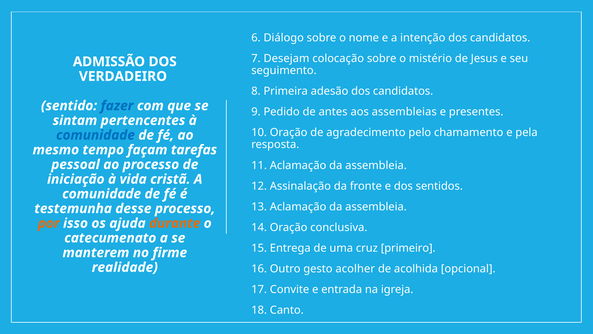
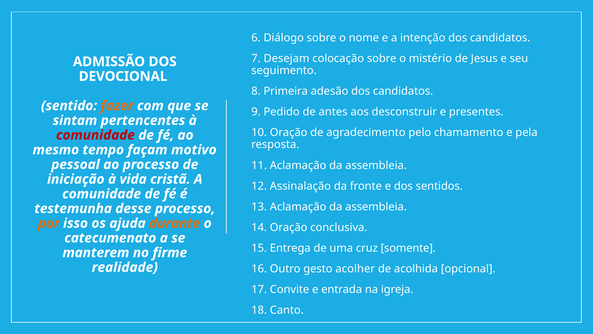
VERDADEIRO: VERDADEIRO -> DEVOCIONAL (123, 76)
fazer colour: blue -> orange (117, 106)
assembleias: assembleias -> desconstruir (404, 112)
comunidade colour: blue -> red (95, 135)
tarefas: tarefas -> motivo (194, 150)
primeiro: primeiro -> somente (408, 248)
